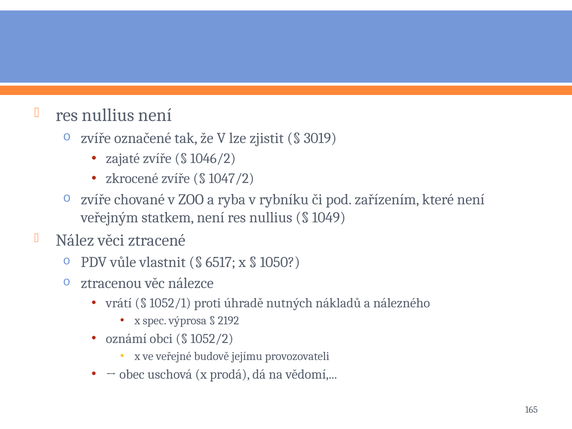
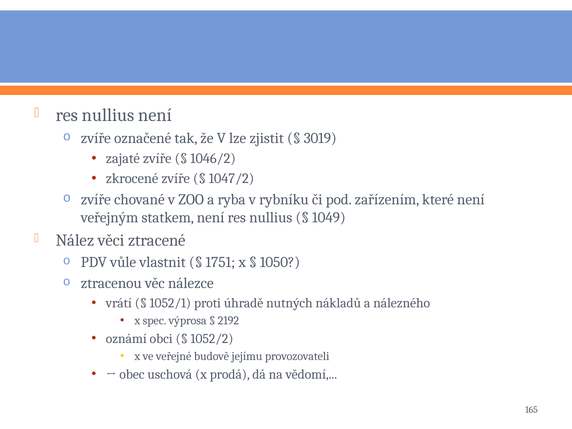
6517: 6517 -> 1751 (220, 262)
